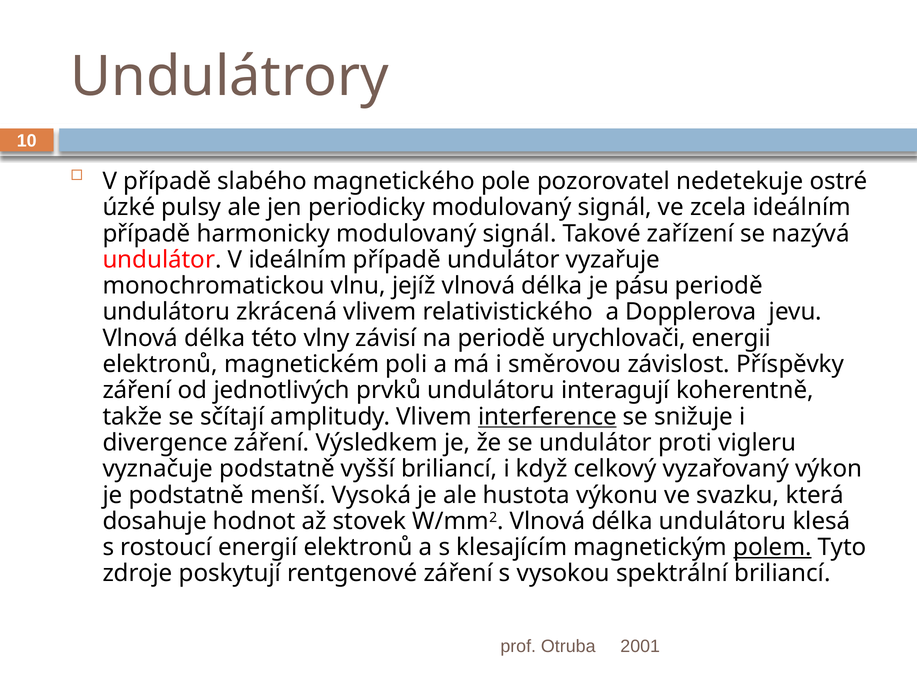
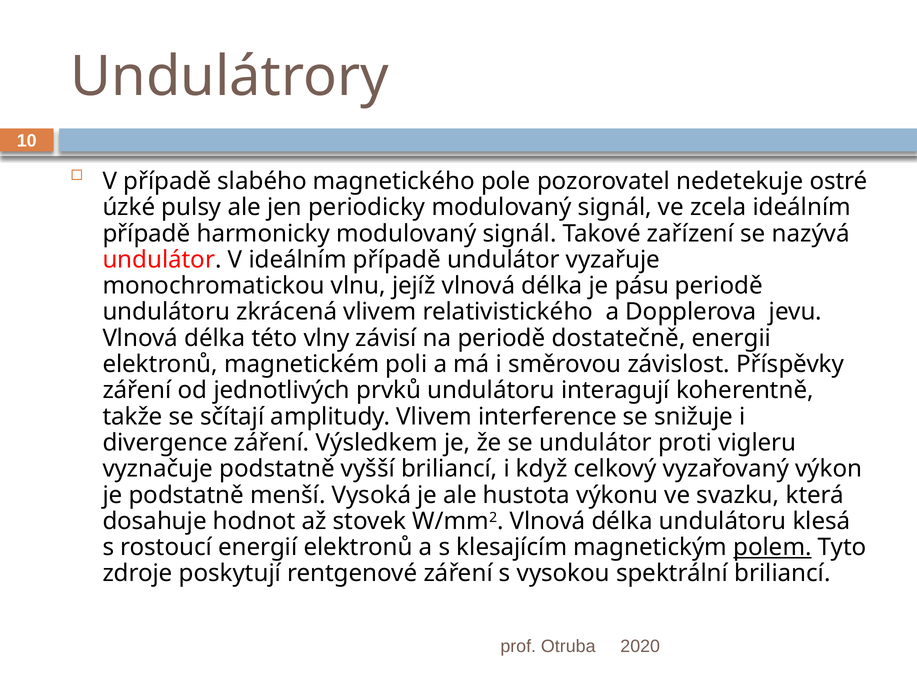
urychlovači: urychlovači -> dostatečně (619, 338)
interference underline: present -> none (547, 416)
2001: 2001 -> 2020 (640, 646)
